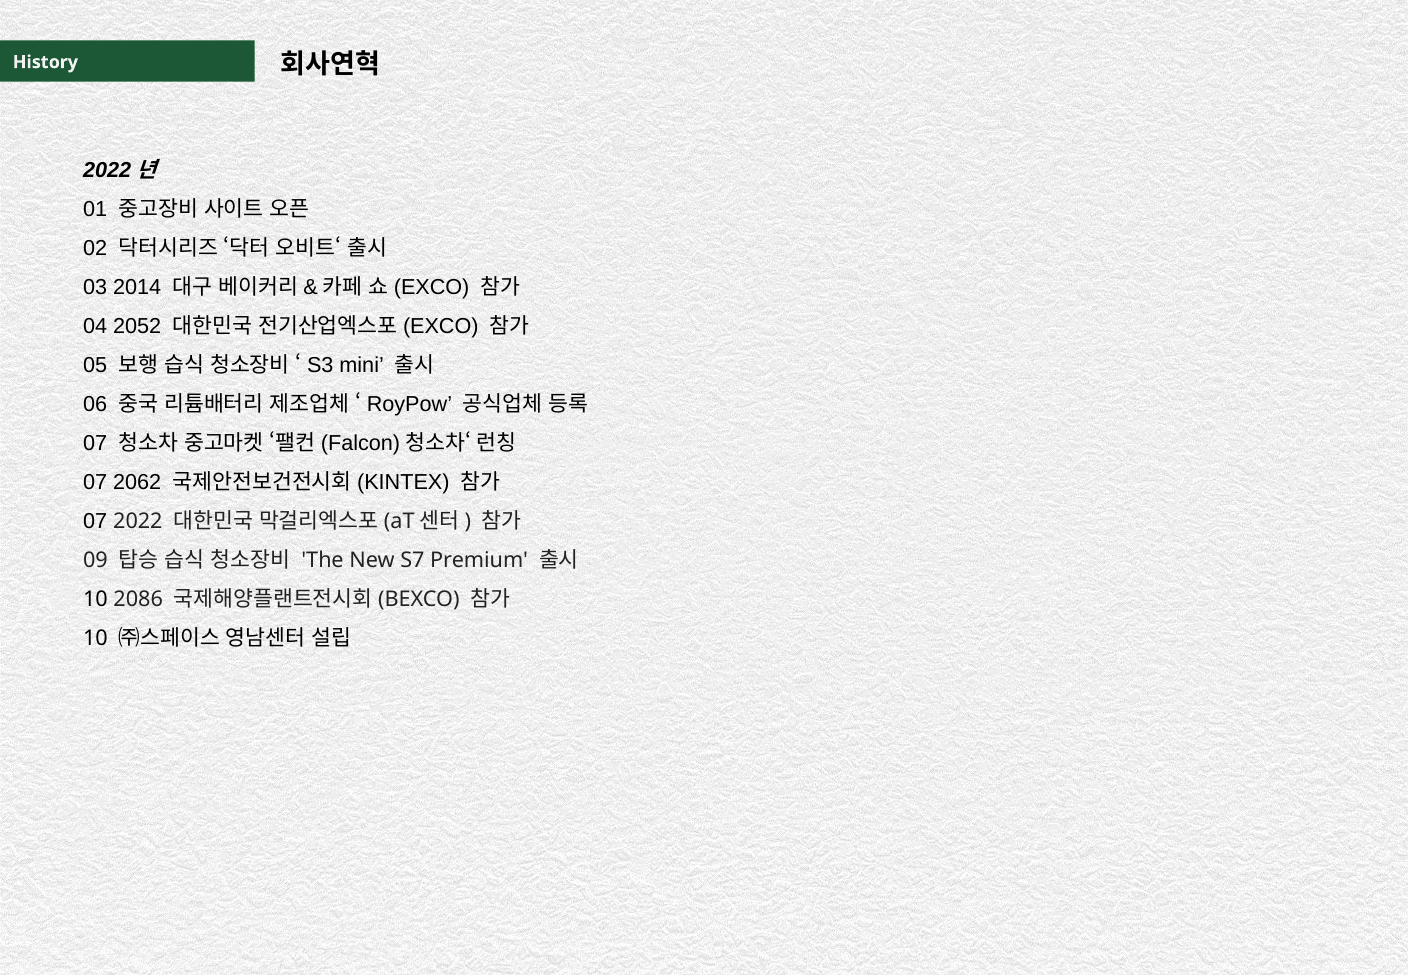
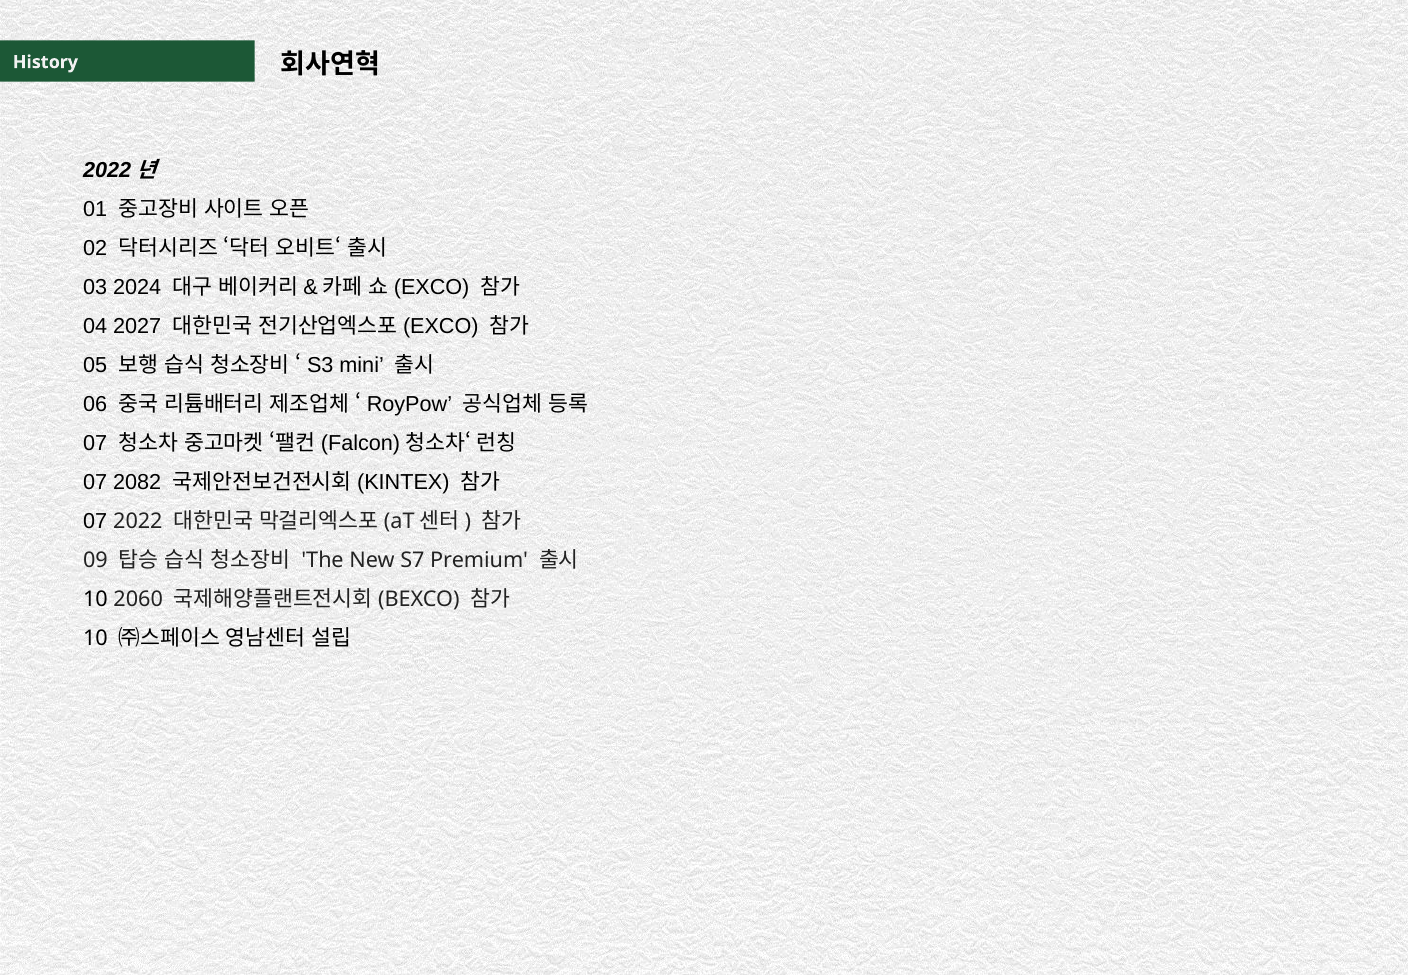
2014: 2014 -> 2024 (137, 287)
2052: 2052 -> 2027 (137, 326)
2062: 2062 -> 2082 (137, 482)
2086: 2086 -> 2060 (138, 599)
